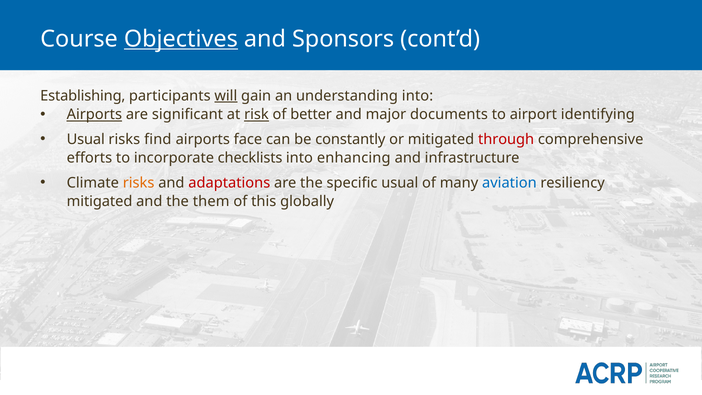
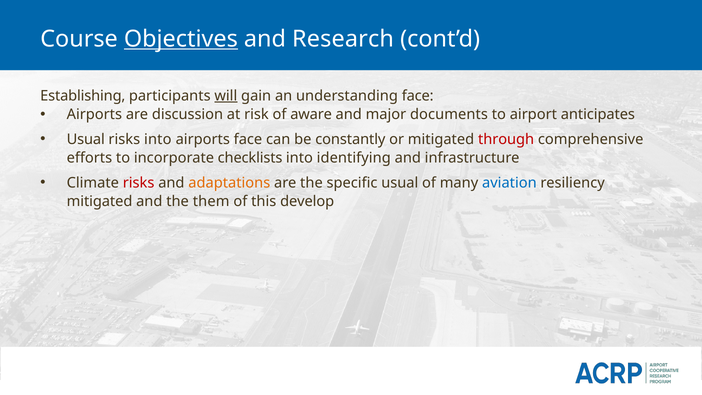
Sponsors: Sponsors -> Research (343, 39)
understanding into: into -> face (418, 96)
Airports underline: present -> none (94, 115)
significant: significant -> discussion (188, 115)
risk underline: present -> none (256, 115)
better: better -> aware (311, 115)
identifying: identifying -> anticipates (598, 115)
risks find: find -> into (158, 139)
enhancing: enhancing -> identifying (354, 158)
risks colour: orange -> red (139, 183)
adaptations colour: red -> orange (229, 183)
globally: globally -> develop (307, 201)
